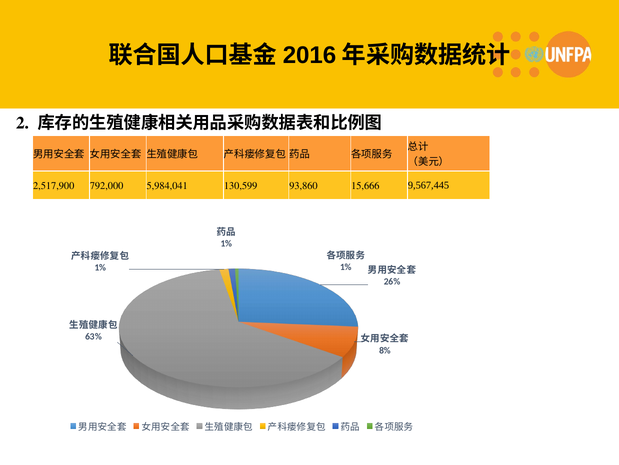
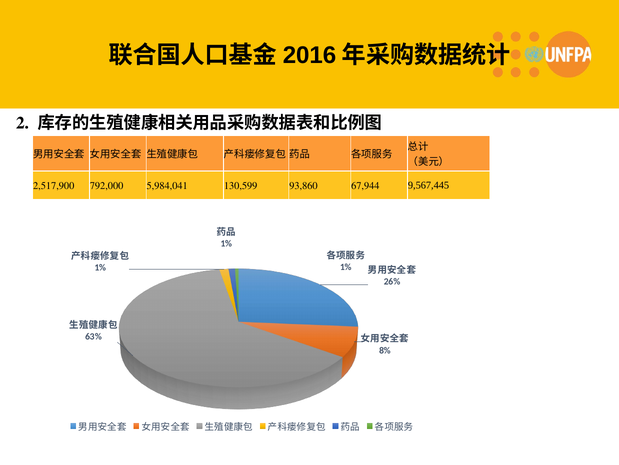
15,666: 15,666 -> 67,944 (365, 186)
